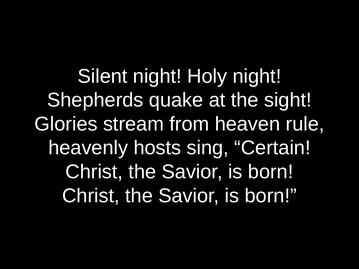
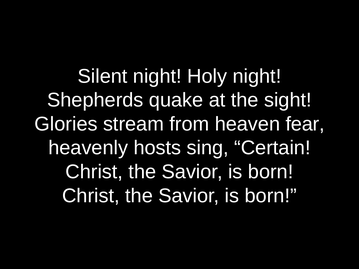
rule: rule -> fear (305, 124)
